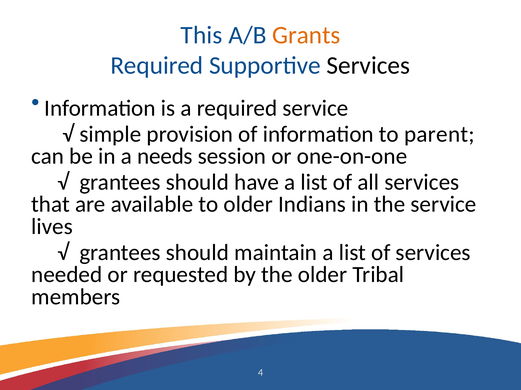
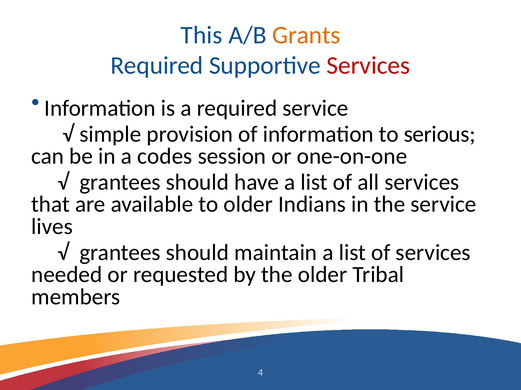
Services colour: black -> red (368, 66)
parent: parent -> serious (440, 134)
needs: needs -> codes (165, 157)
